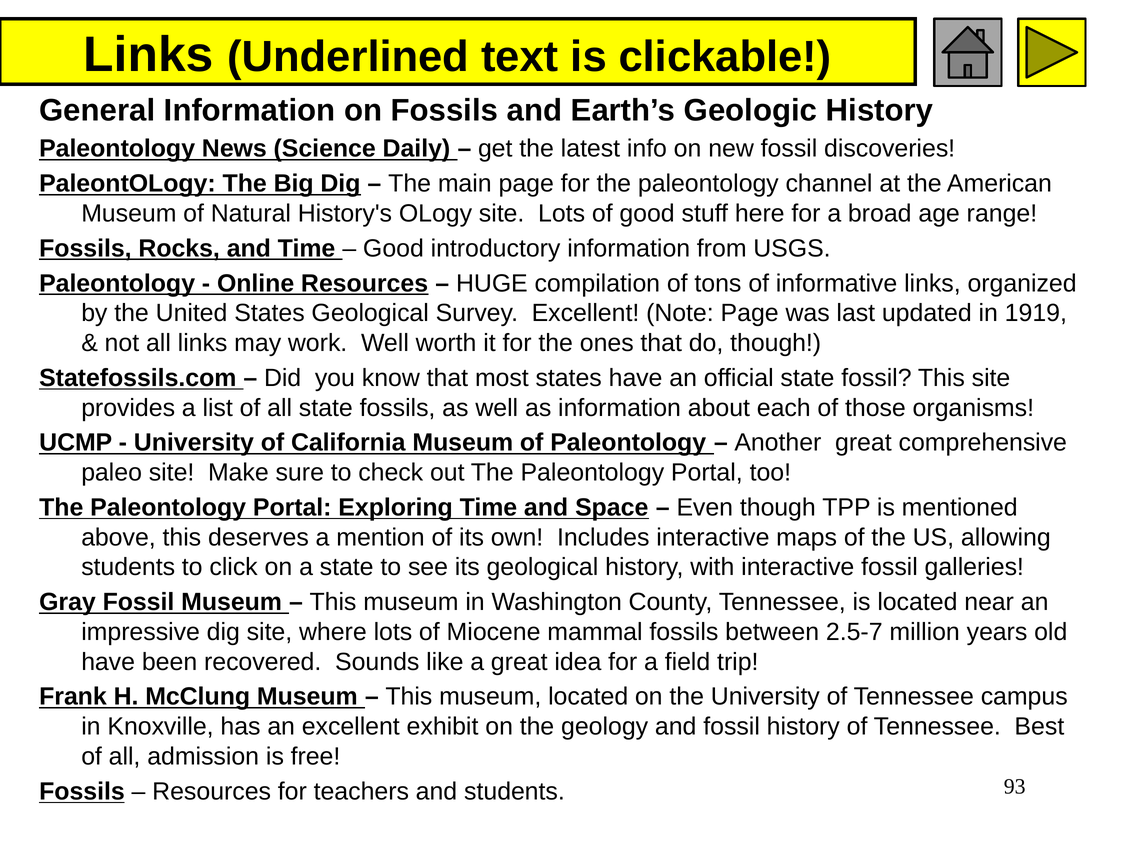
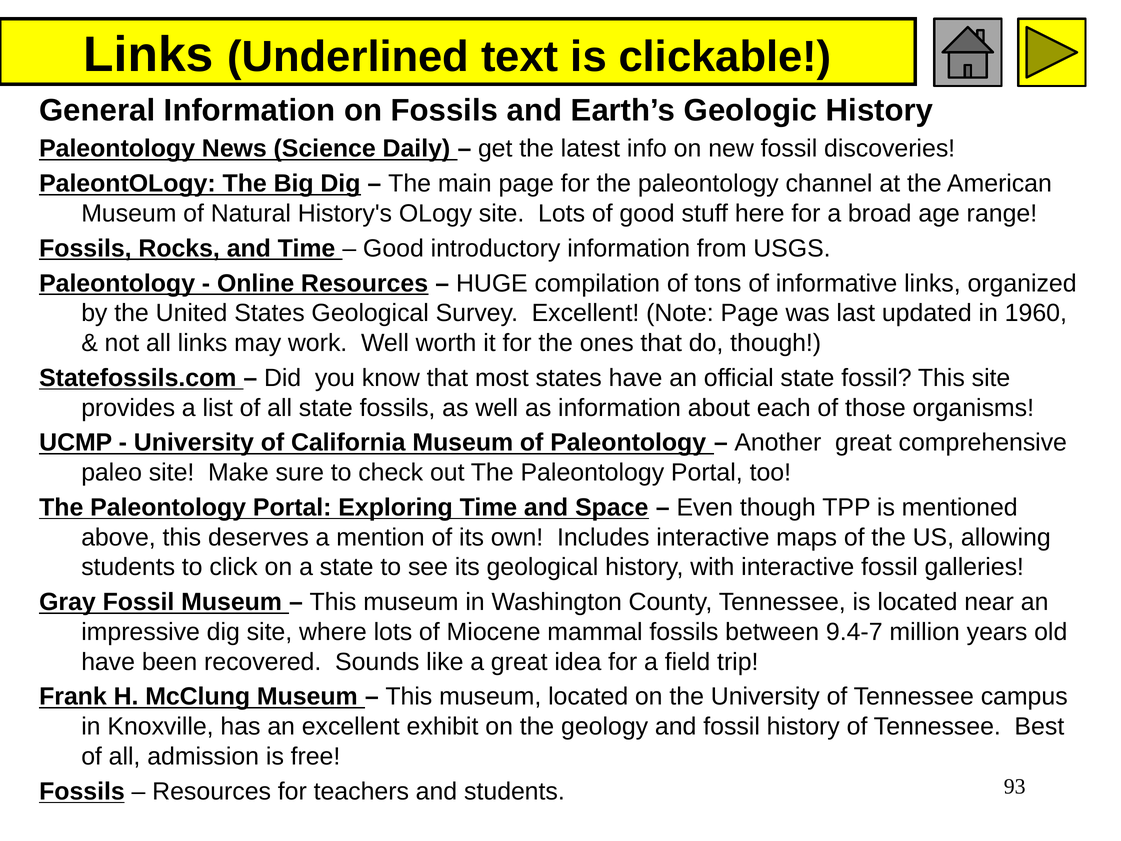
1919: 1919 -> 1960 (1036, 313)
2.5-7: 2.5-7 -> 9.4-7 (854, 632)
